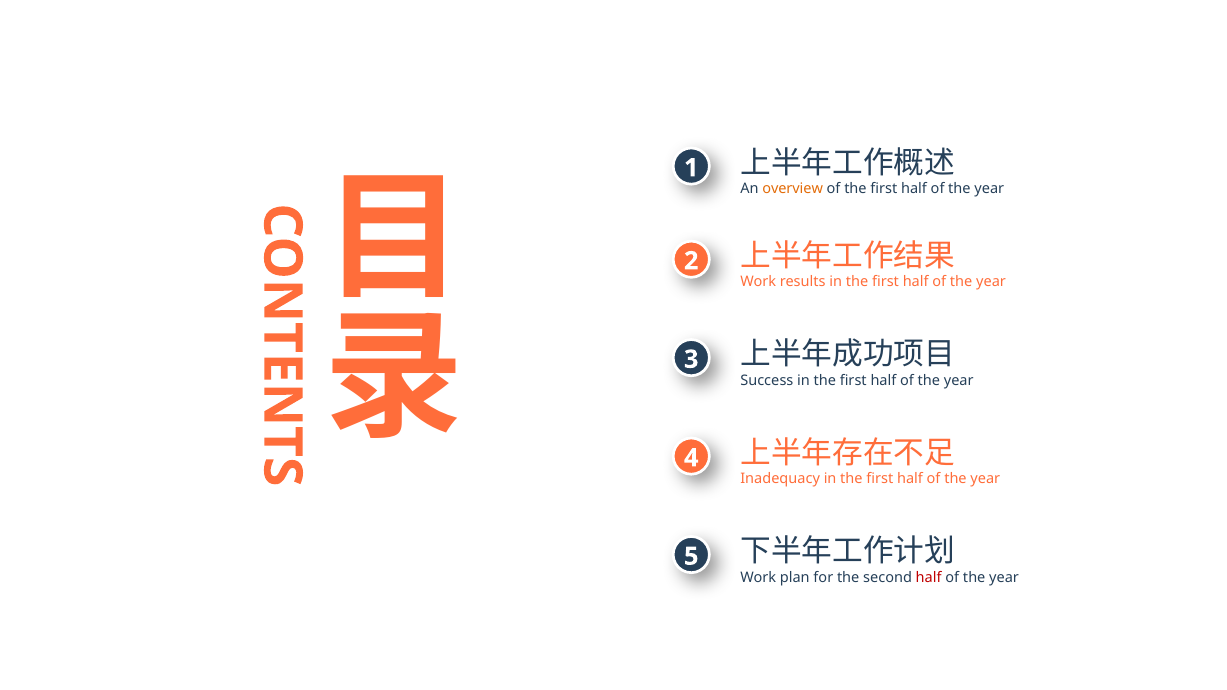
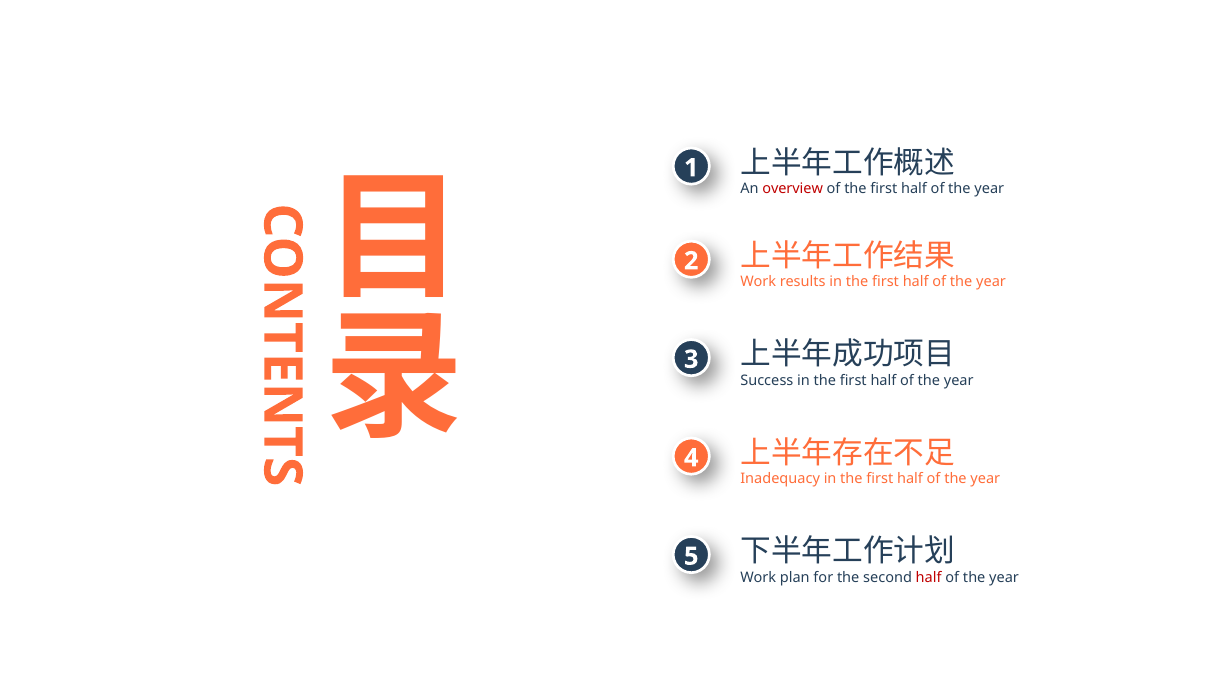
overview colour: orange -> red (793, 189)
